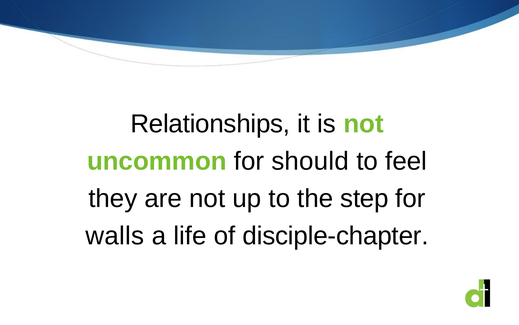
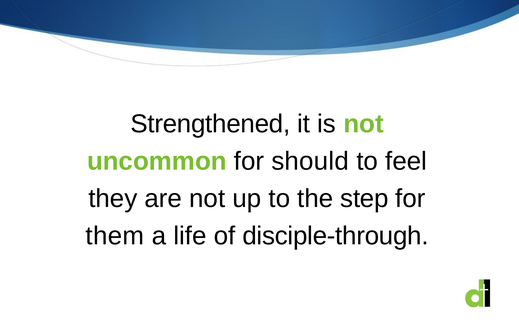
Relationships: Relationships -> Strengthened (210, 124)
walls: walls -> them (115, 236)
disciple-chapter: disciple-chapter -> disciple-through (336, 236)
